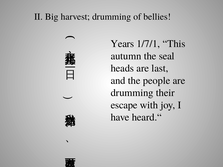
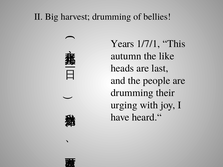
seal: seal -> like (167, 56)
escape: escape -> urging (124, 105)
